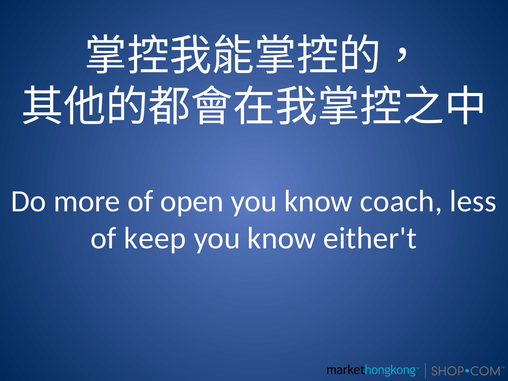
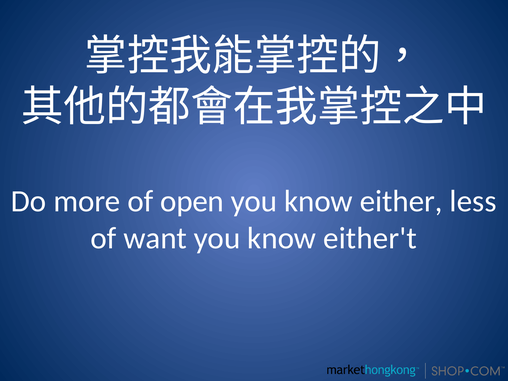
coach: coach -> either (401, 201)
keep: keep -> want (155, 238)
